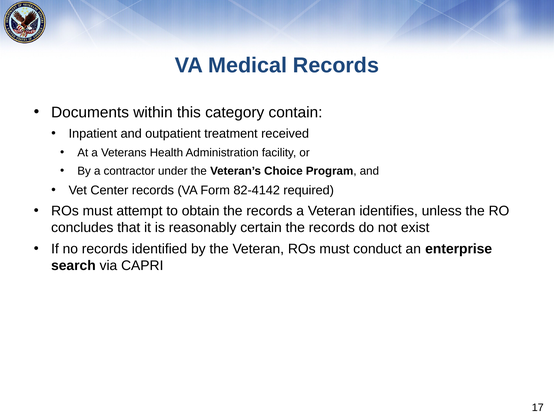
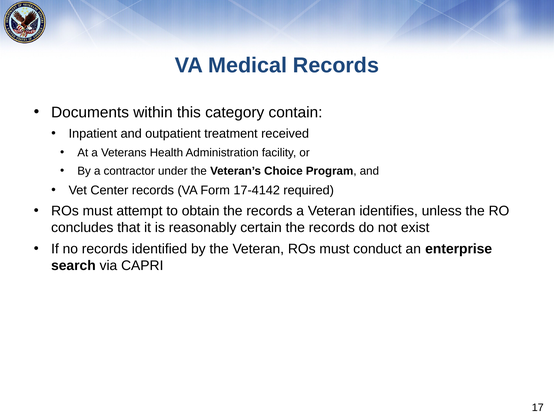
82-4142: 82-4142 -> 17-4142 (257, 190)
